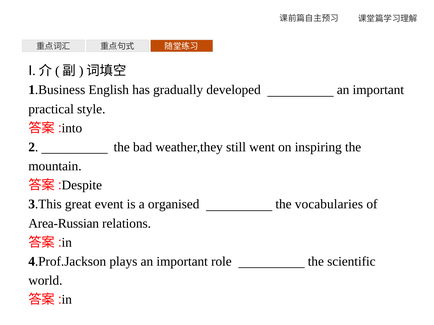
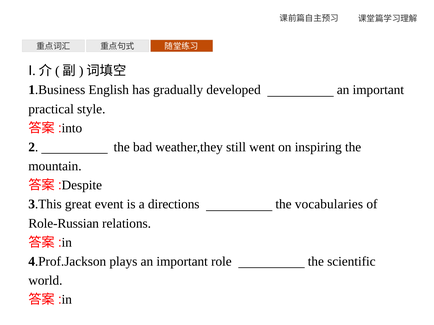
organised: organised -> directions (174, 205)
Area-Russian: Area-Russian -> Role-Russian (64, 224)
